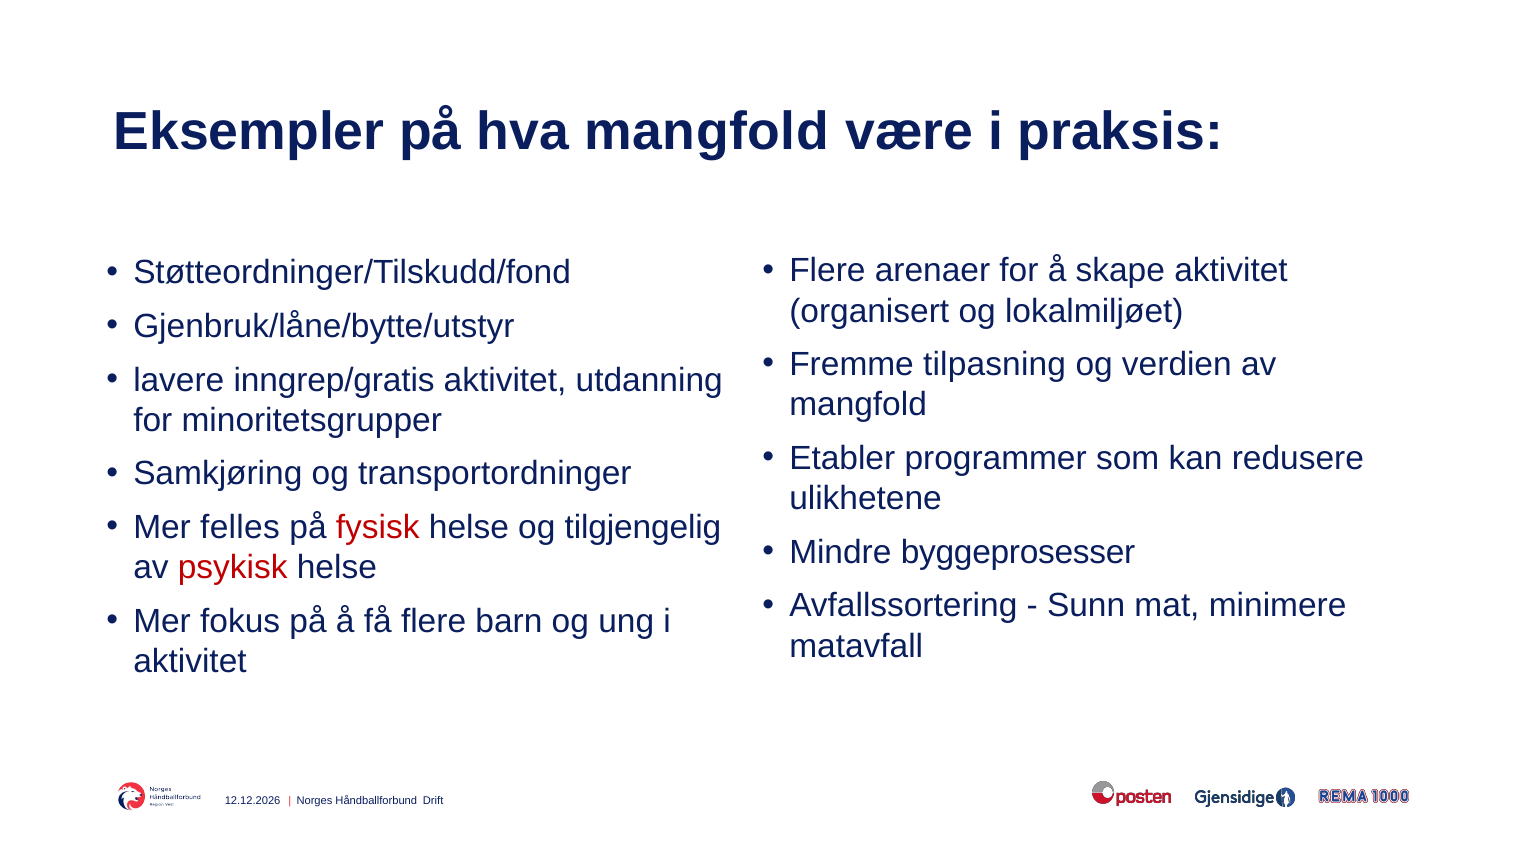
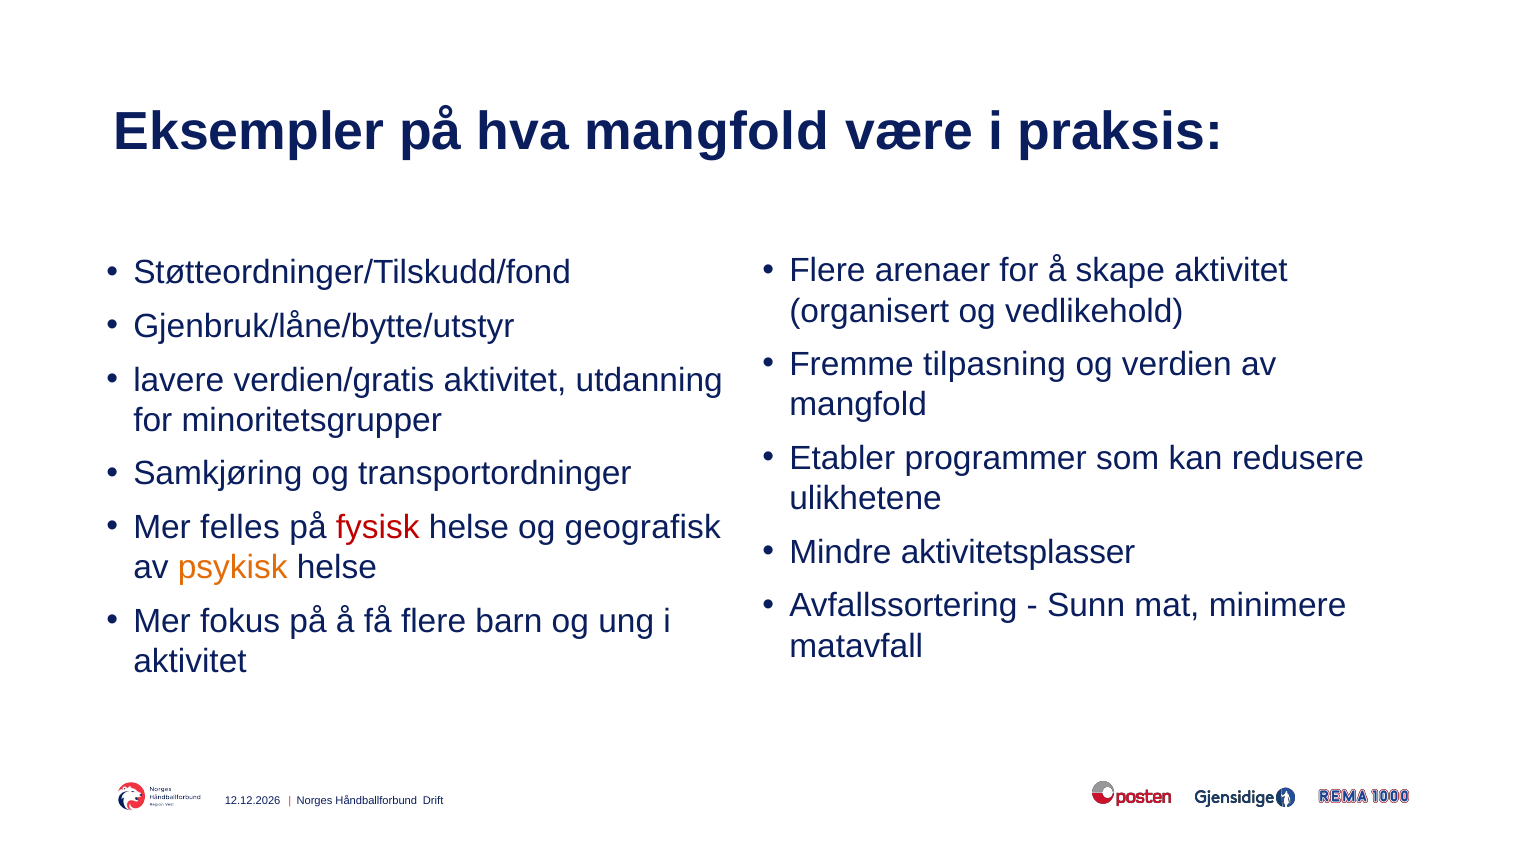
lokalmiljøet: lokalmiljøet -> vedlikehold (1094, 311)
inngrep/gratis: inngrep/gratis -> verdien/gratis (334, 380)
tilgjengelig: tilgjengelig -> geografisk (643, 527)
byggeprosesser: byggeprosesser -> aktivitetsplasser (1018, 552)
psykisk colour: red -> orange (233, 567)
